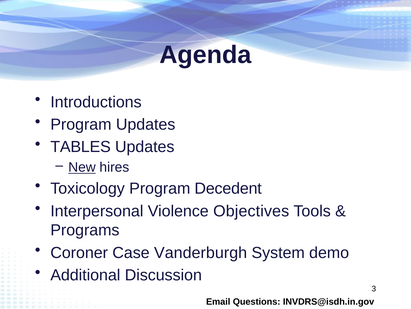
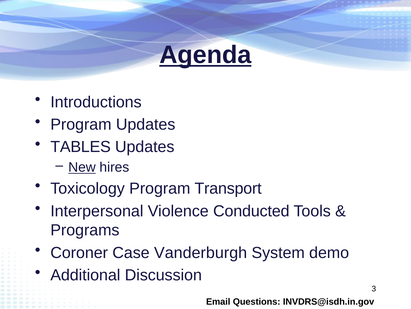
Agenda underline: none -> present (205, 55)
Decedent: Decedent -> Transport (228, 188)
Objectives: Objectives -> Conducted (251, 211)
